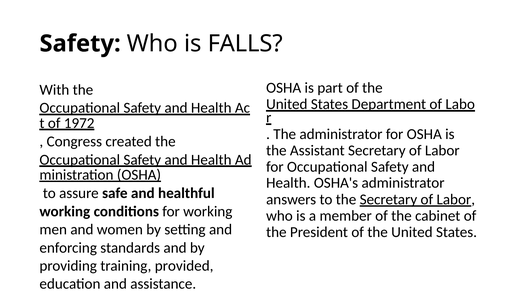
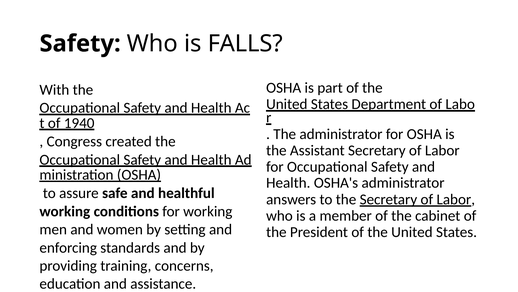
1972: 1972 -> 1940 (79, 123)
provided: provided -> concerns (184, 265)
